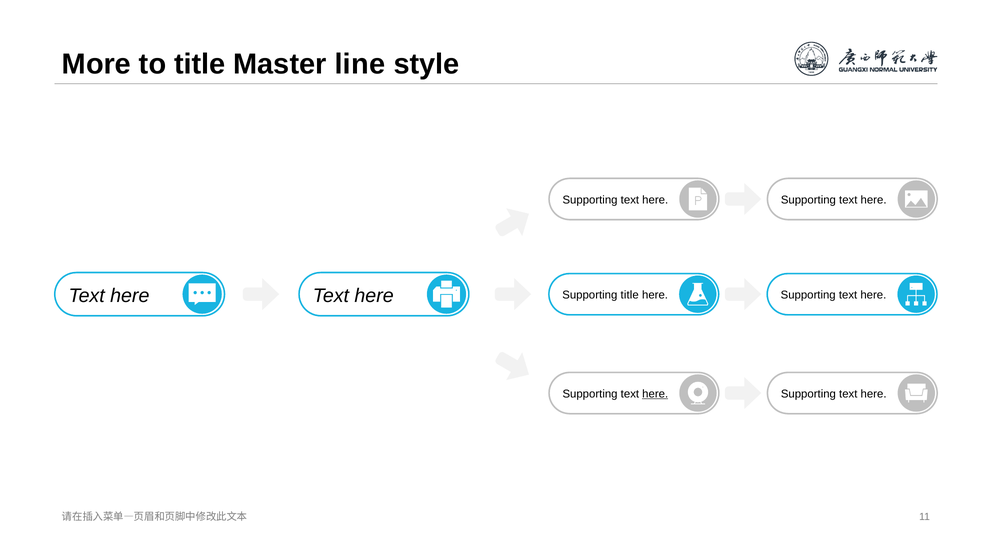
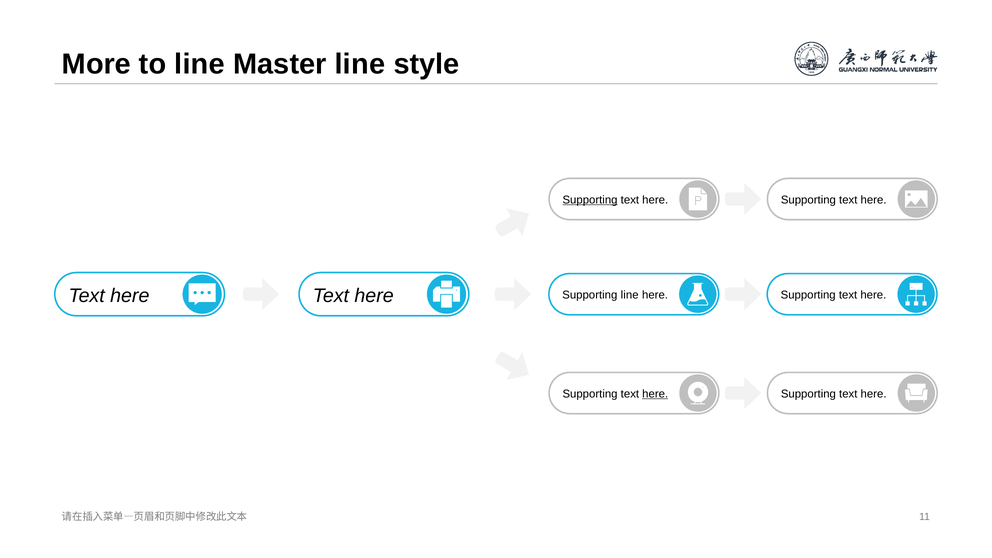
to title: title -> line (200, 64)
Supporting underline: none -> present (590, 200)
Supporting title: title -> line (630, 295)
